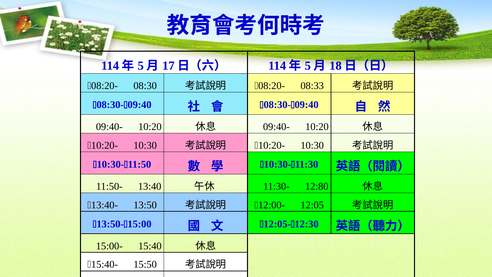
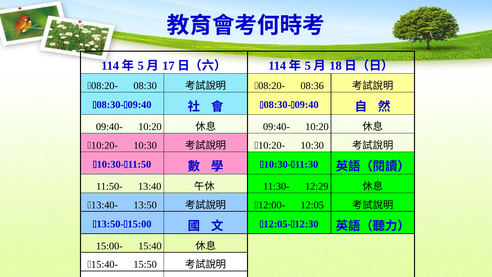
08:33: 08:33 -> 08:36 (312, 86)
12:80: 12:80 -> 12:29 (317, 186)
